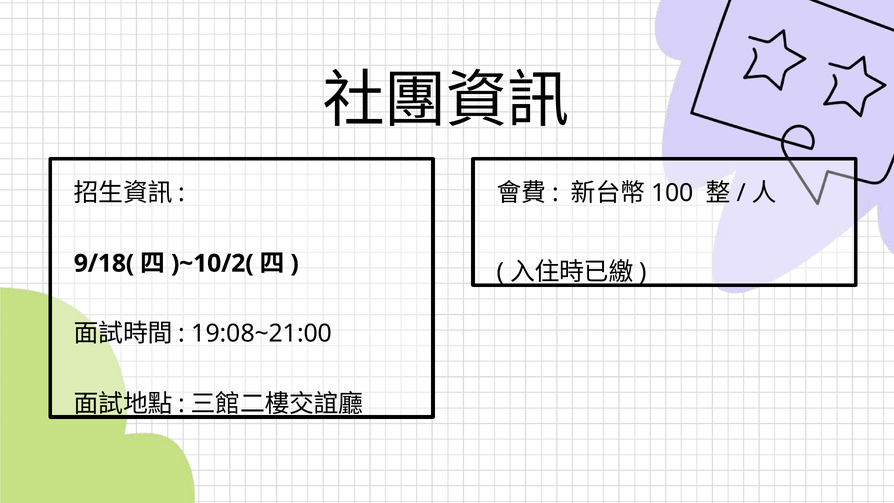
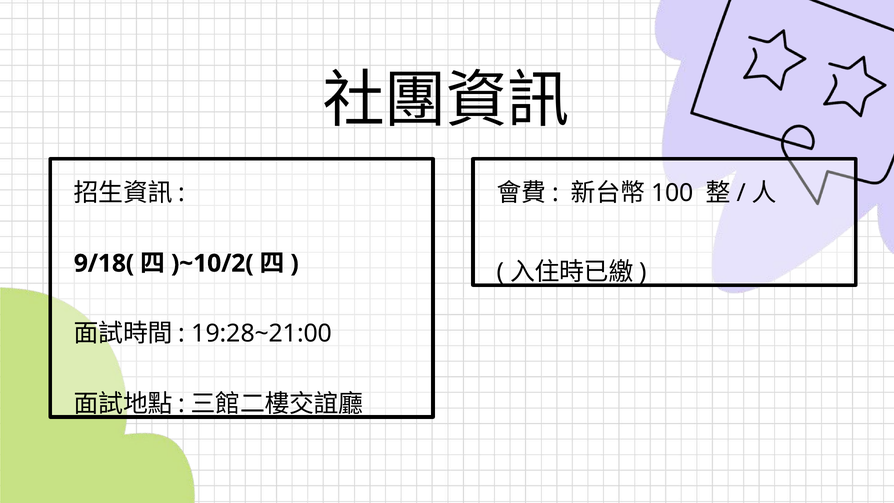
19:08~21:00: 19:08~21:00 -> 19:28~21:00 (262, 334)
